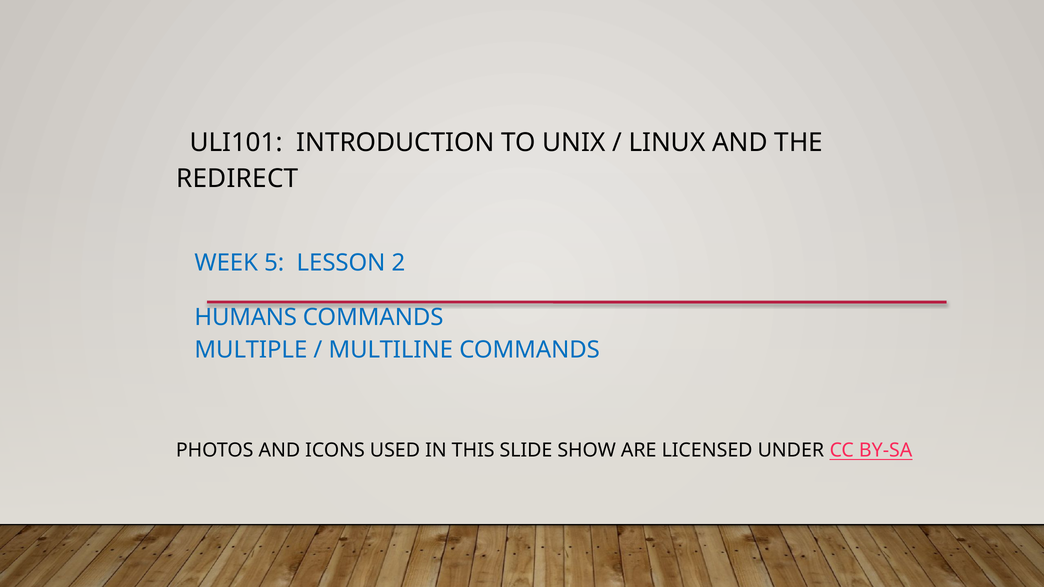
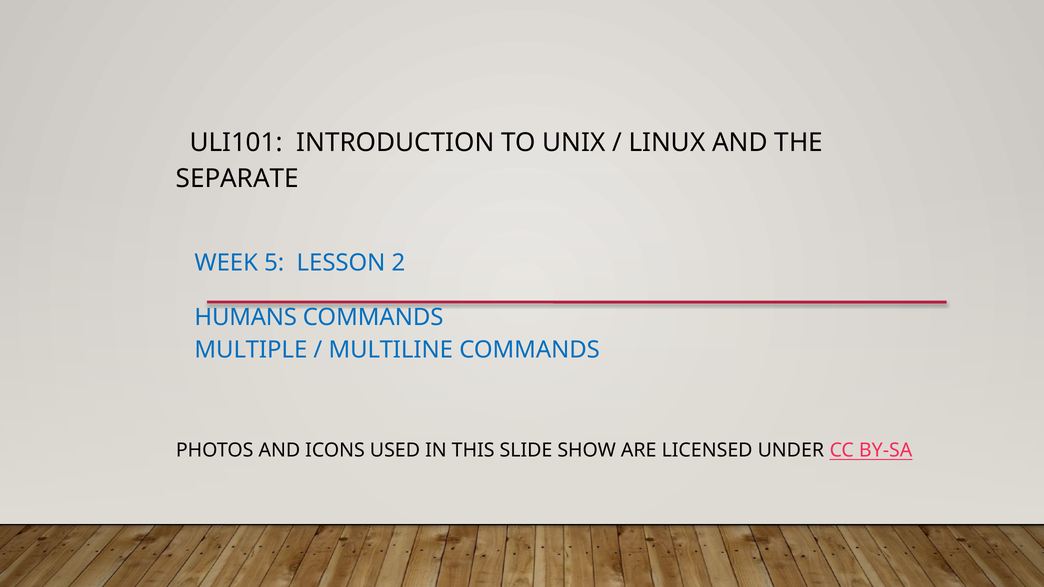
REDIRECT: REDIRECT -> SEPARATE (237, 179)
